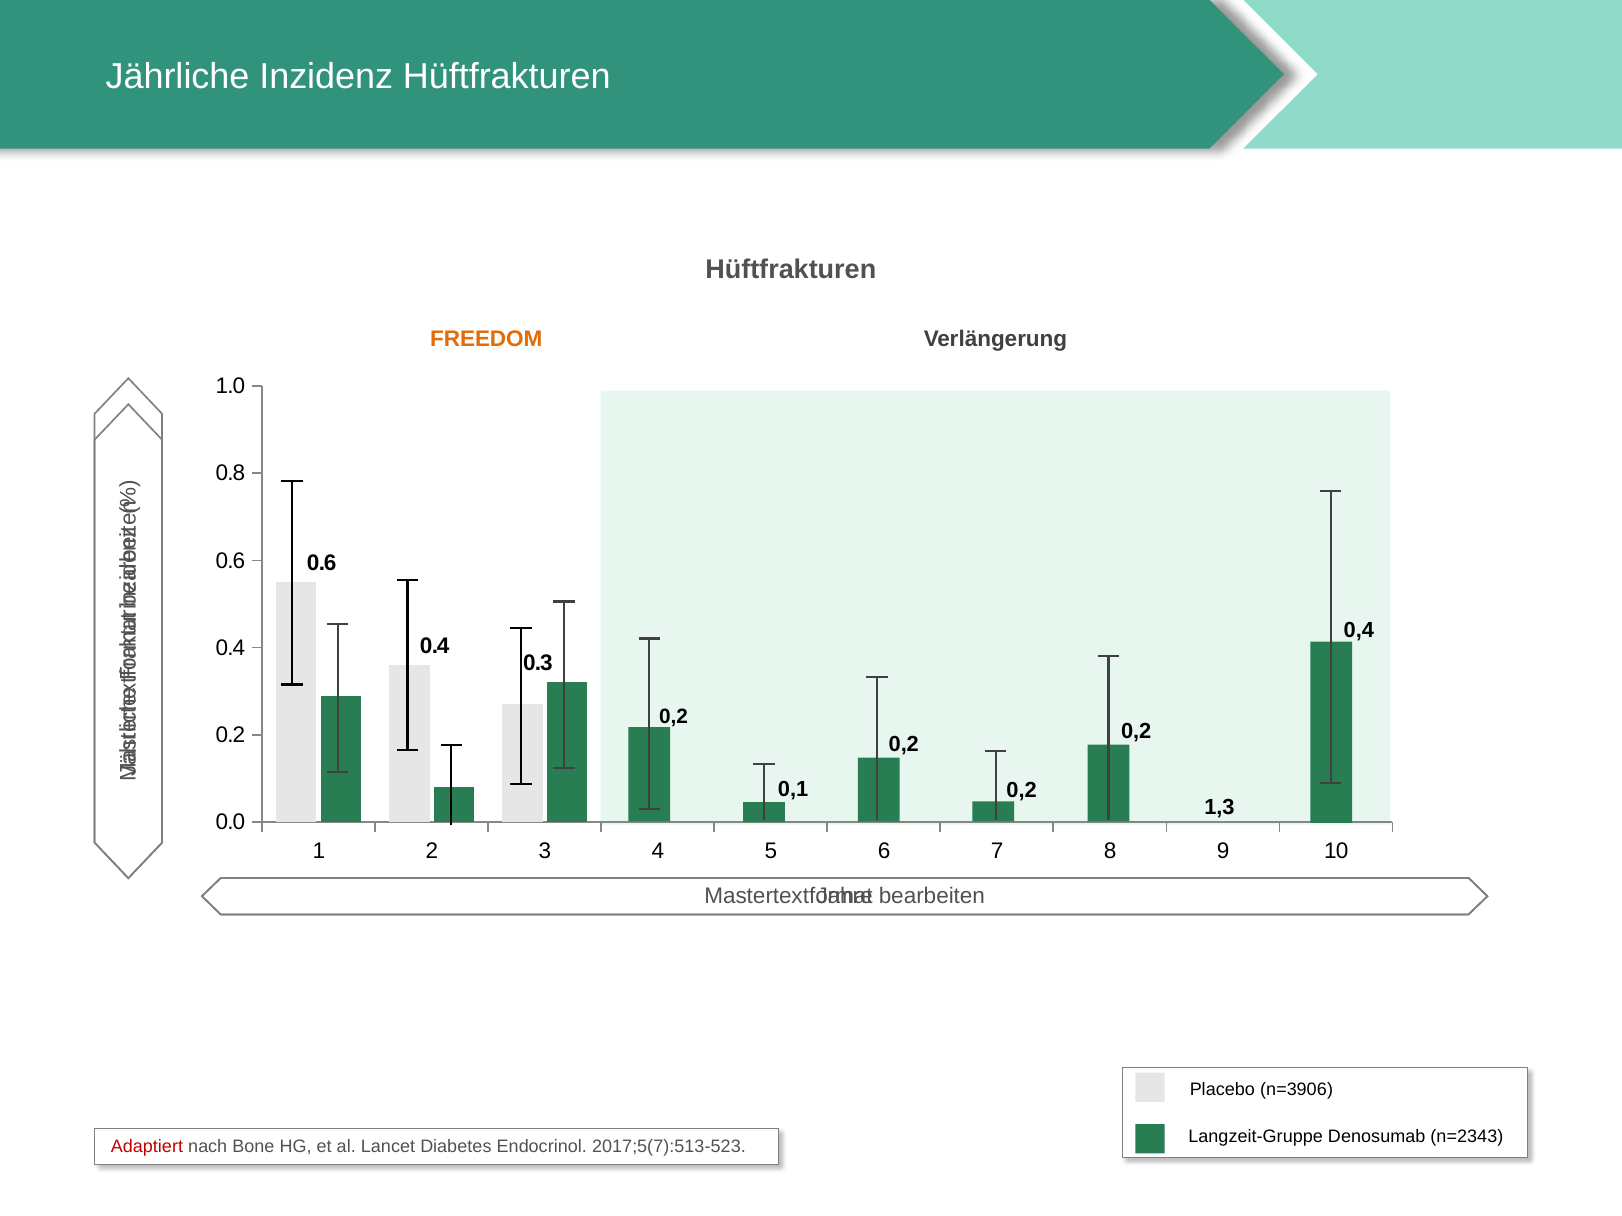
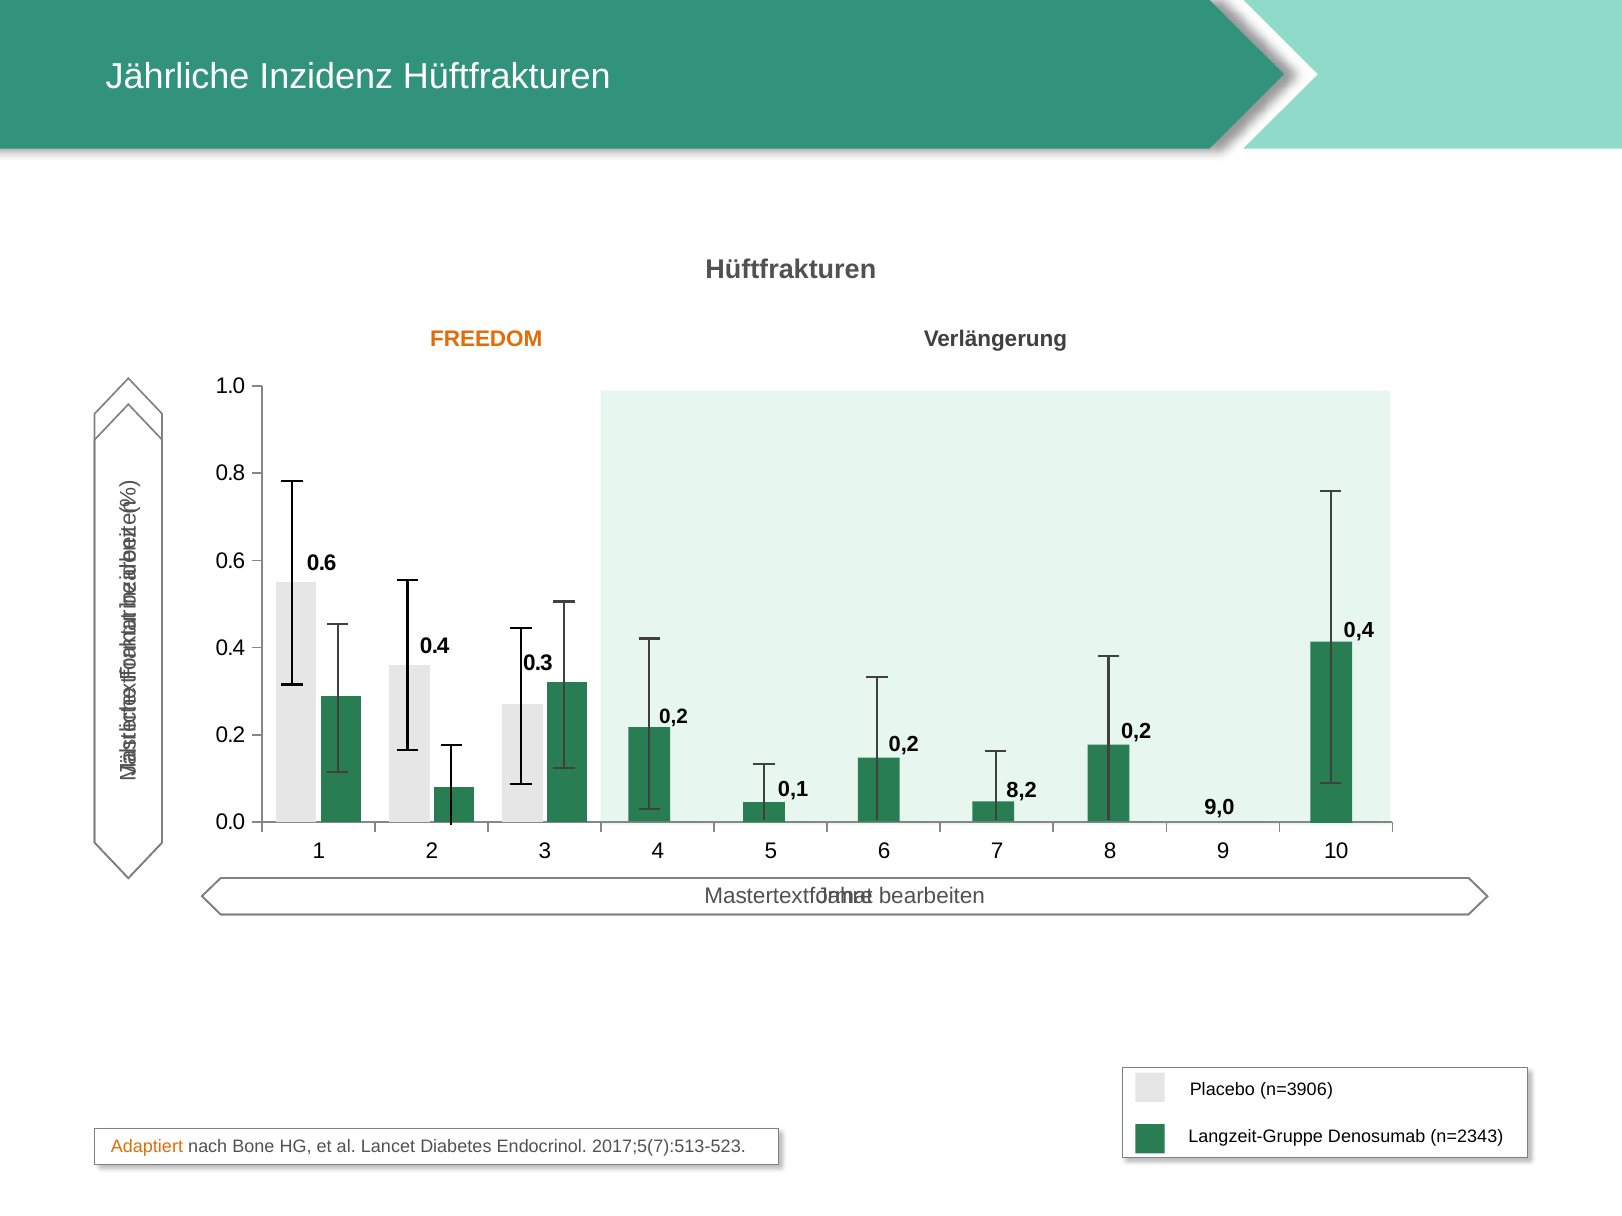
0,2: 0,2 -> 8,2 (1022, 790)
1,3: 1,3 -> 9,0 (1219, 808)
Adaptiert colour: red -> orange (147, 1147)
